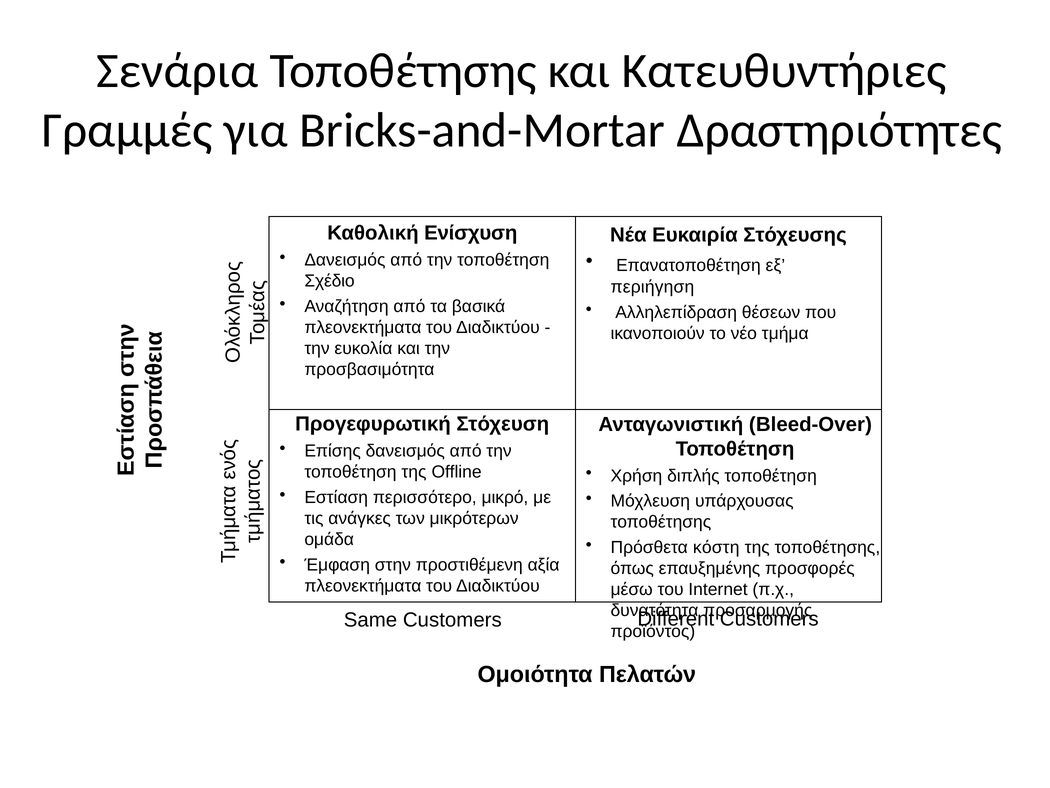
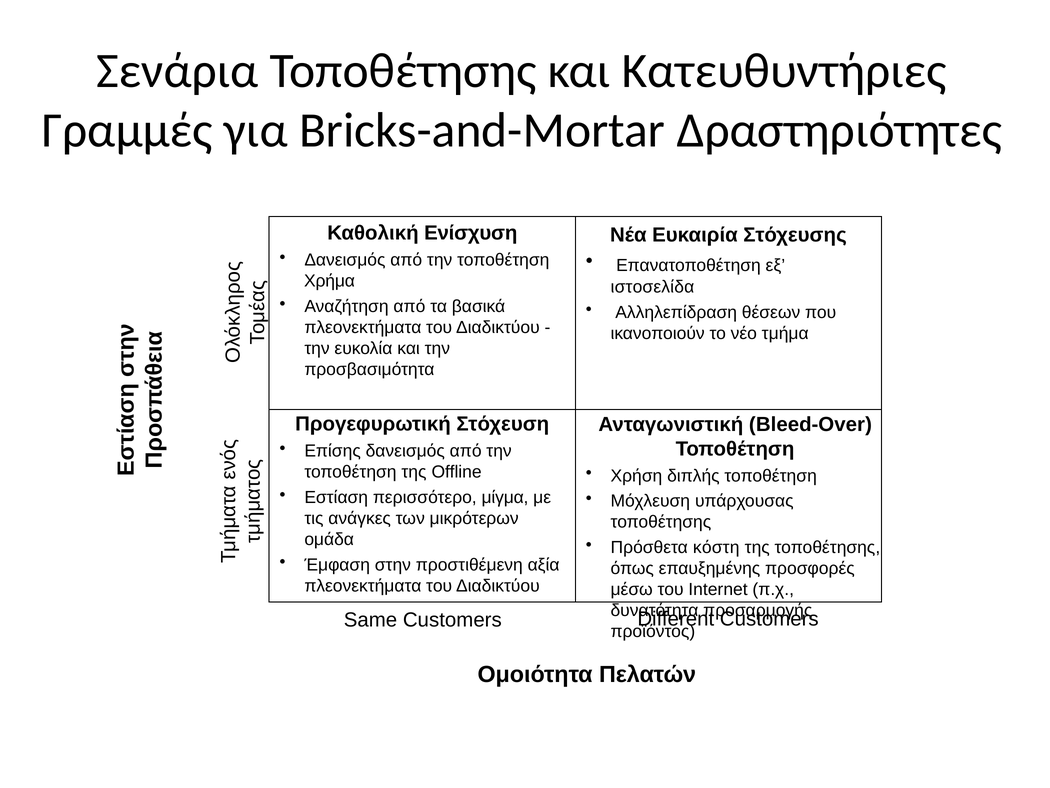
Σχέδιο: Σχέδιο -> Χρήμα (330, 281)
περιήγηση: περιήγηση -> ιστοσελίδα (652, 287)
μικρό: μικρό -> μίγμα (505, 497)
